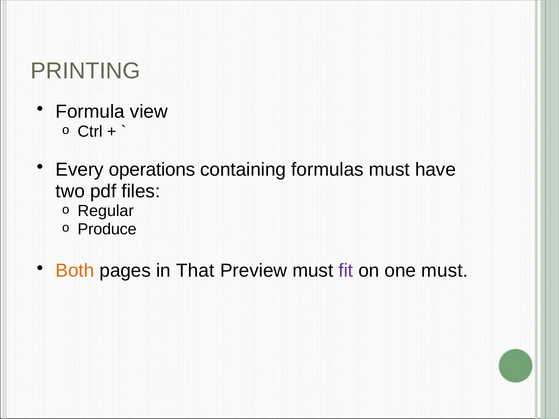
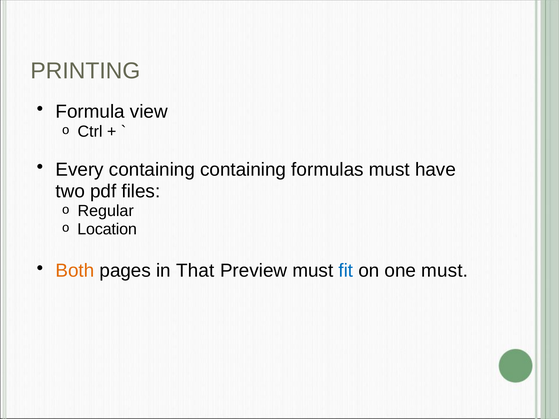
Every operations: operations -> containing (152, 170)
Produce: Produce -> Location (107, 229)
fit colour: purple -> blue (346, 271)
